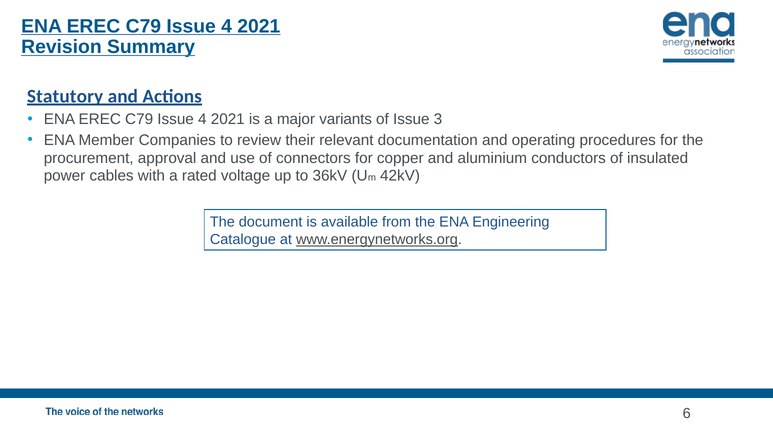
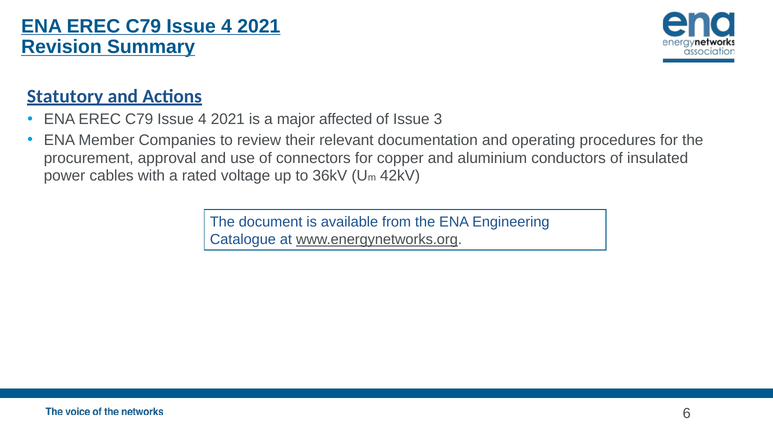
variants: variants -> affected (346, 119)
